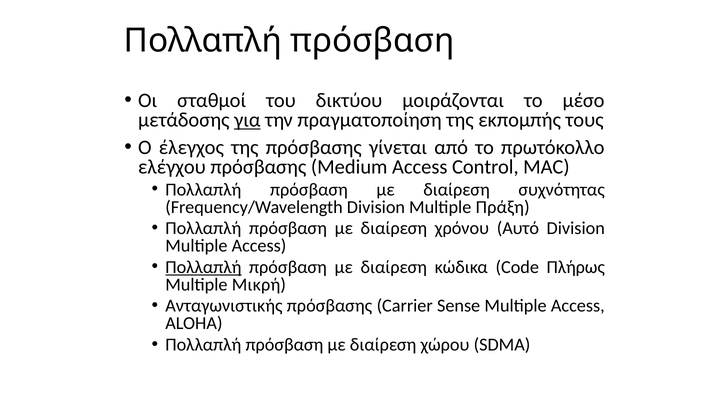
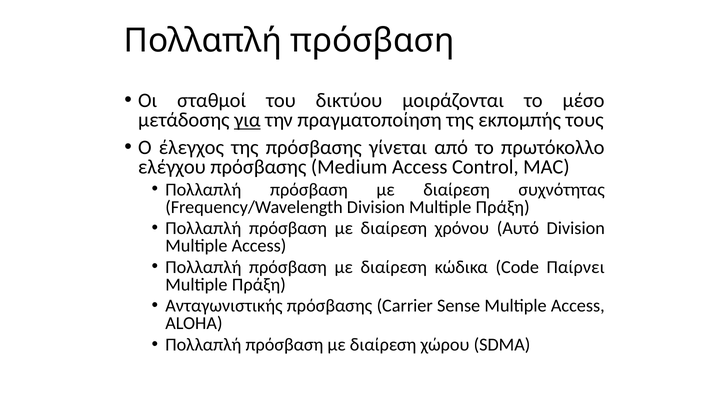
Πολλαπλή underline: present -> none (203, 267)
Πλήρως: Πλήρως -> Παίρνει (576, 267)
Μικρή: Μικρή -> Πράξη (259, 284)
